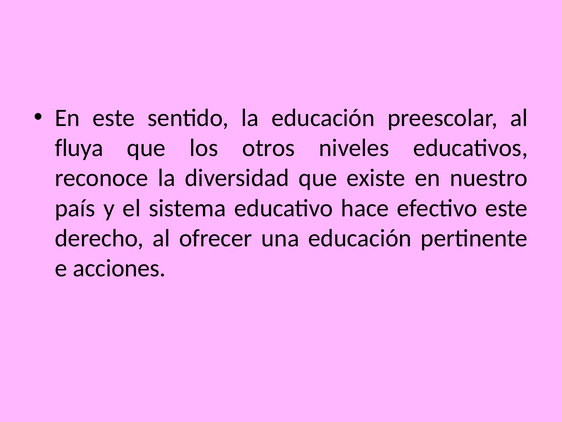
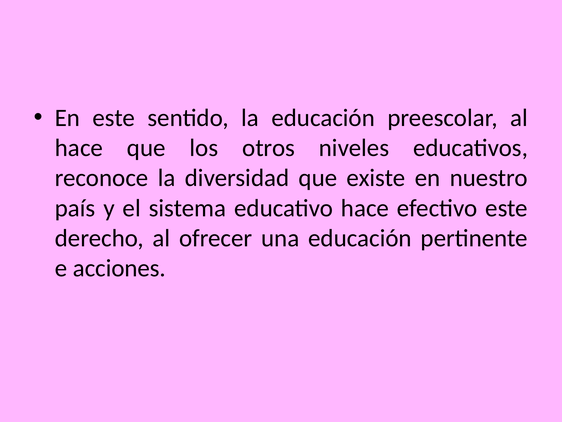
fluya: fluya -> hace (79, 148)
